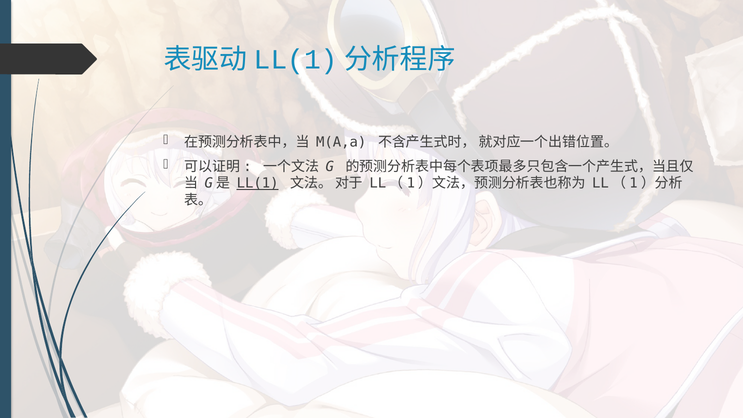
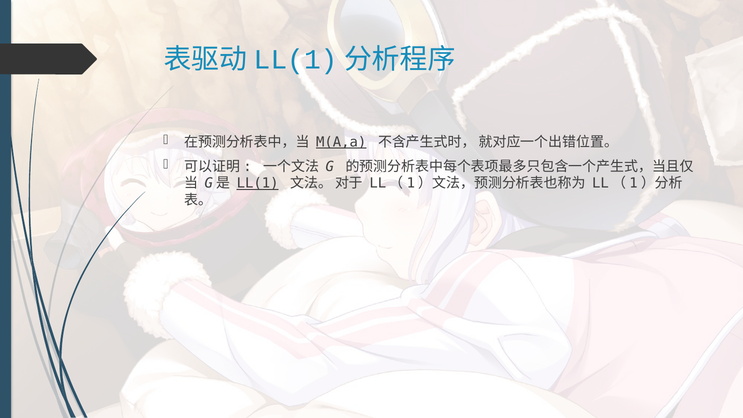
M(A,a underline: none -> present (341, 142)
